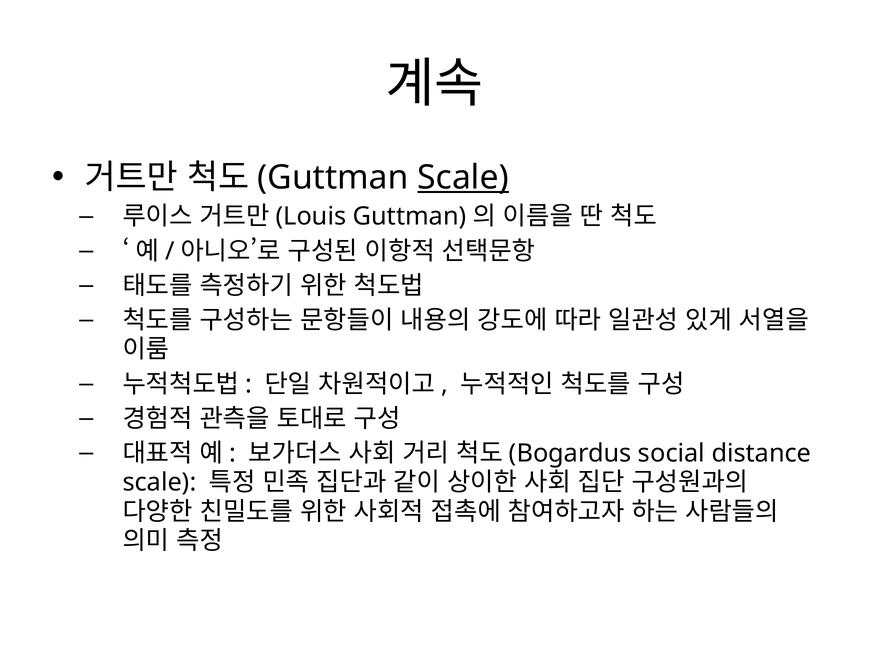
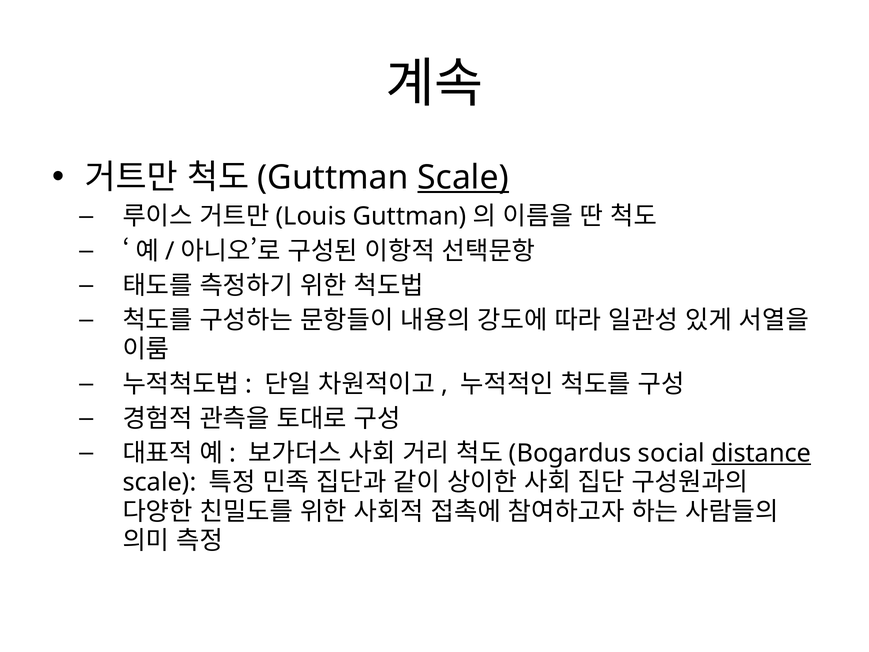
distance underline: none -> present (761, 453)
